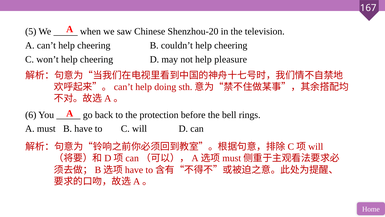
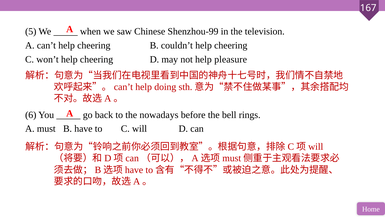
Shenzhou-20: Shenzhou-20 -> Shenzhou-99 (193, 31)
protection: protection -> nowadays (159, 115)
